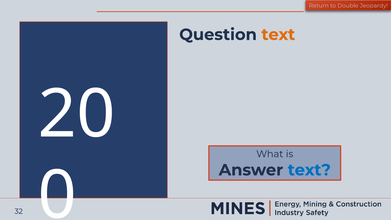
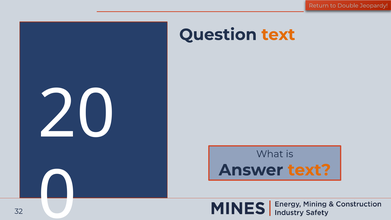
text colour: blue -> orange (309, 170)
